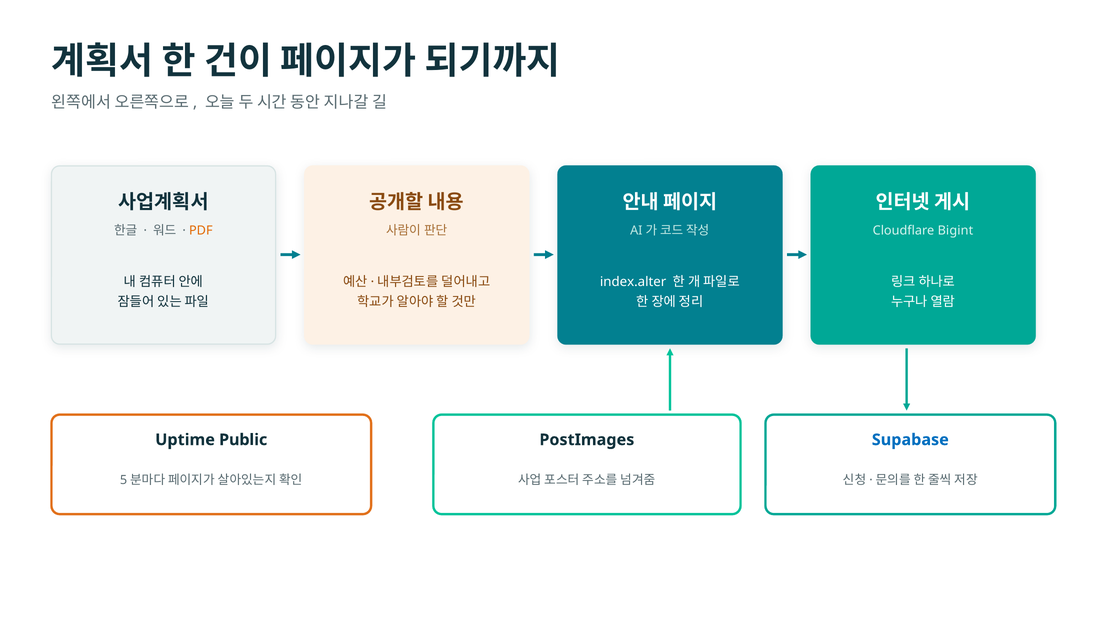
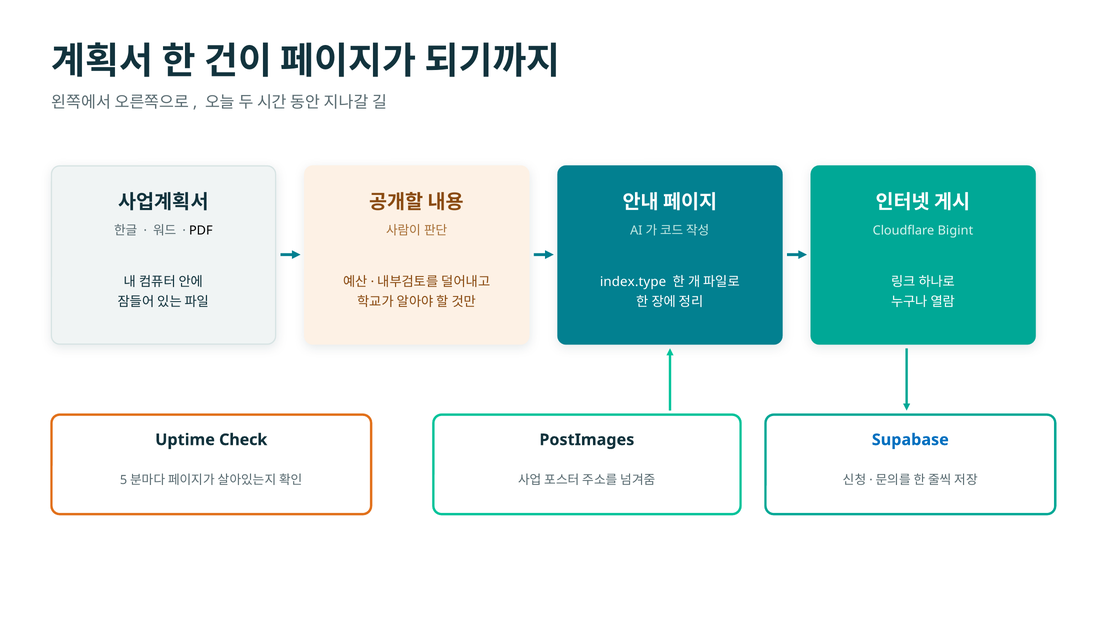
PDF colour: orange -> black (201, 231)
index.alter: index.alter -> index.type (633, 282)
Public: Public -> Check (243, 440)
